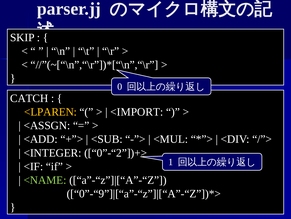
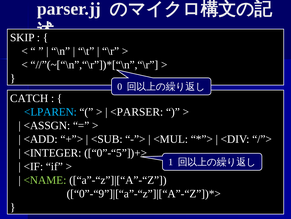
<LPAREN colour: yellow -> light blue (50, 112)
<IMPORT: <IMPORT -> <PARSER (137, 112)
0”-“2”])+>: 0”-“2”])+> -> 0”-“5”])+> (116, 152)
